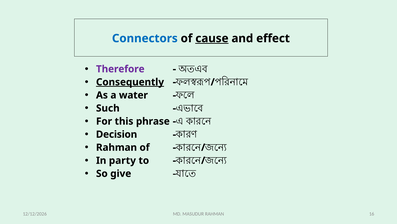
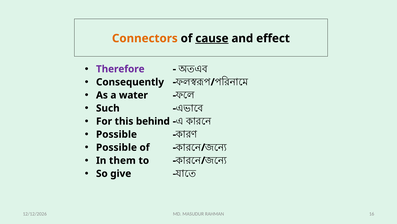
Connectors colour: blue -> orange (145, 38)
Consequently underline: present -> none (130, 82)
phrase: phrase -> behind (153, 121)
Decision: Decision -> Possible (116, 134)
Rahman: Rahman -> Possible (116, 147)
party: party -> them (122, 160)
